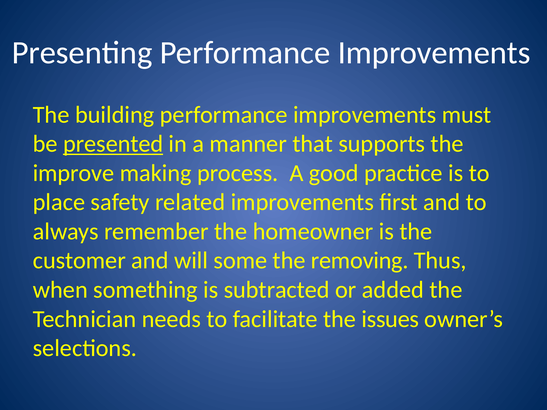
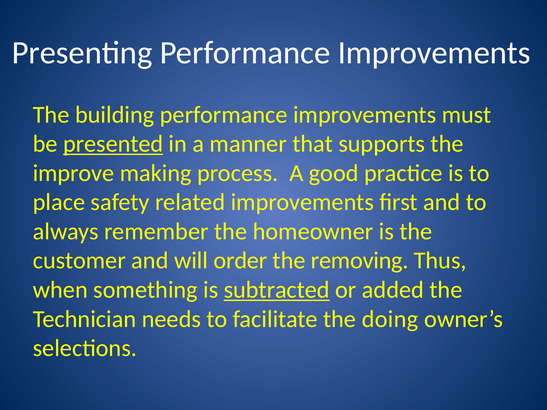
some: some -> order (240, 261)
subtracted underline: none -> present (277, 290)
issues: issues -> doing (390, 319)
